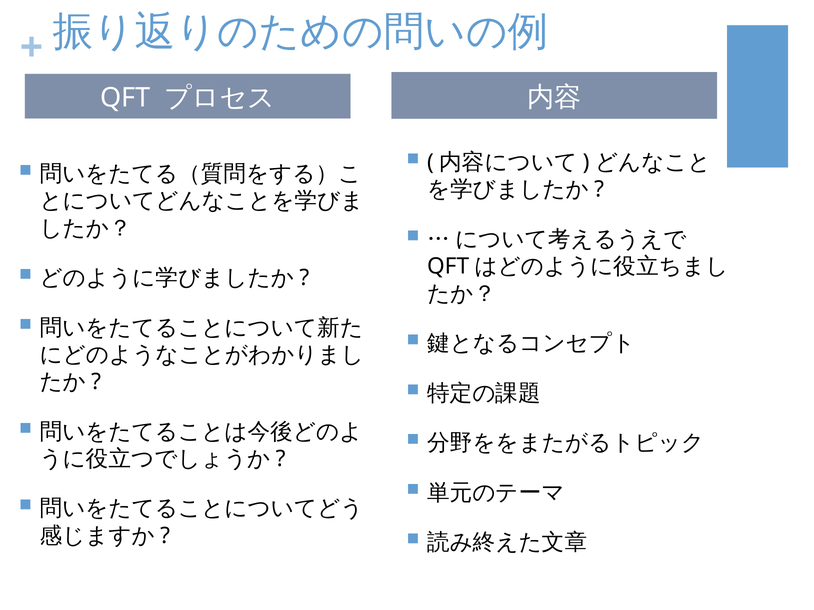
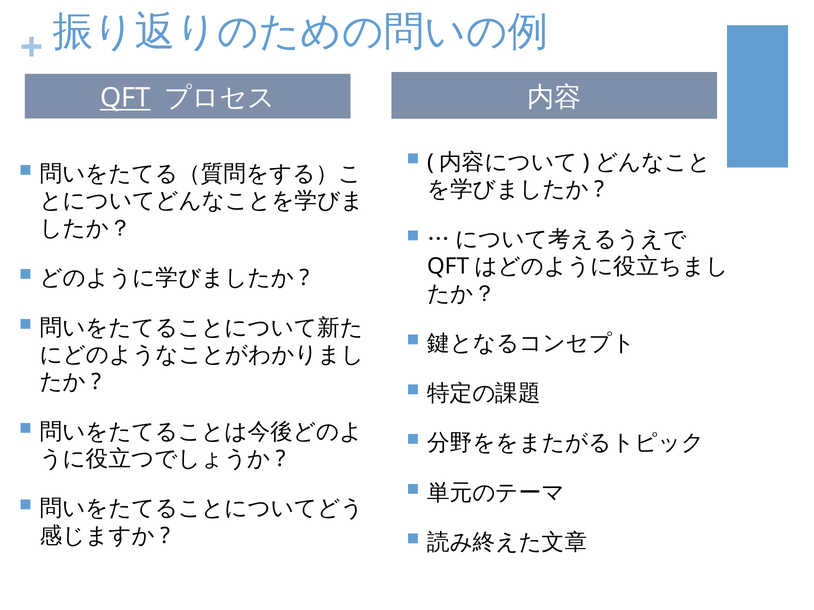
QFT underline: none -> present (125, 98)
